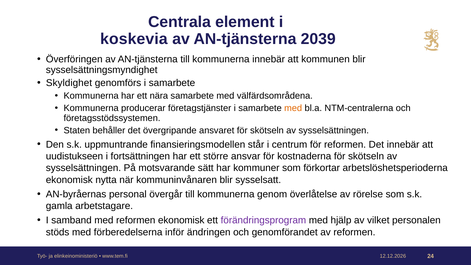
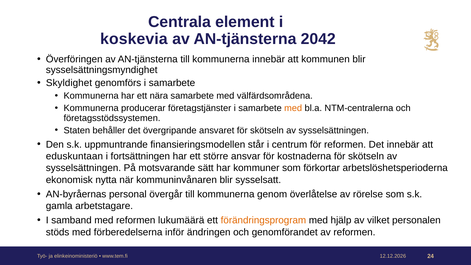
2039: 2039 -> 2042 (318, 39)
uudistukseen: uudistukseen -> eduskuntaan (74, 156)
reformen ekonomisk: ekonomisk -> lukumäärä (181, 220)
förändringsprogram colour: purple -> orange (263, 220)
